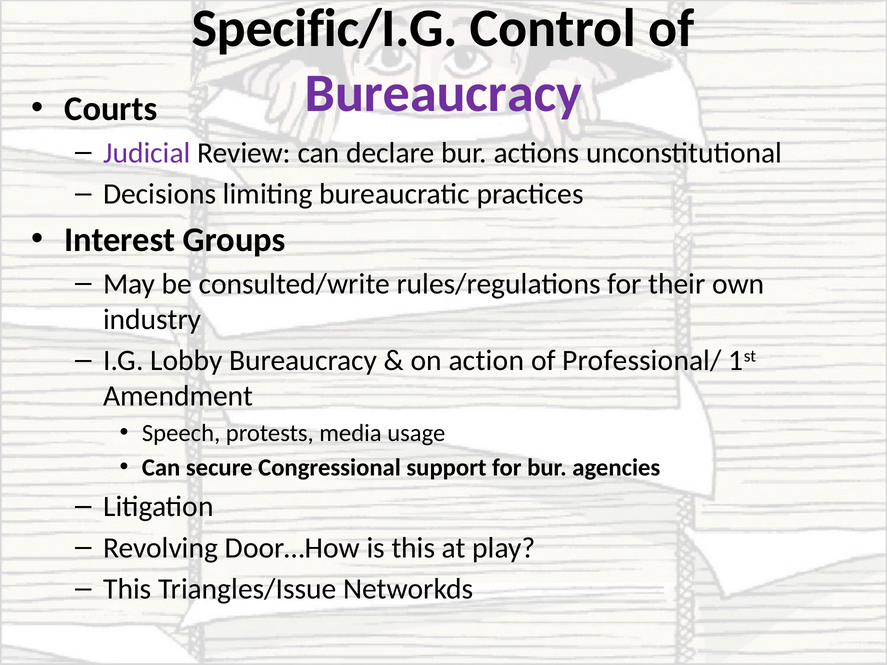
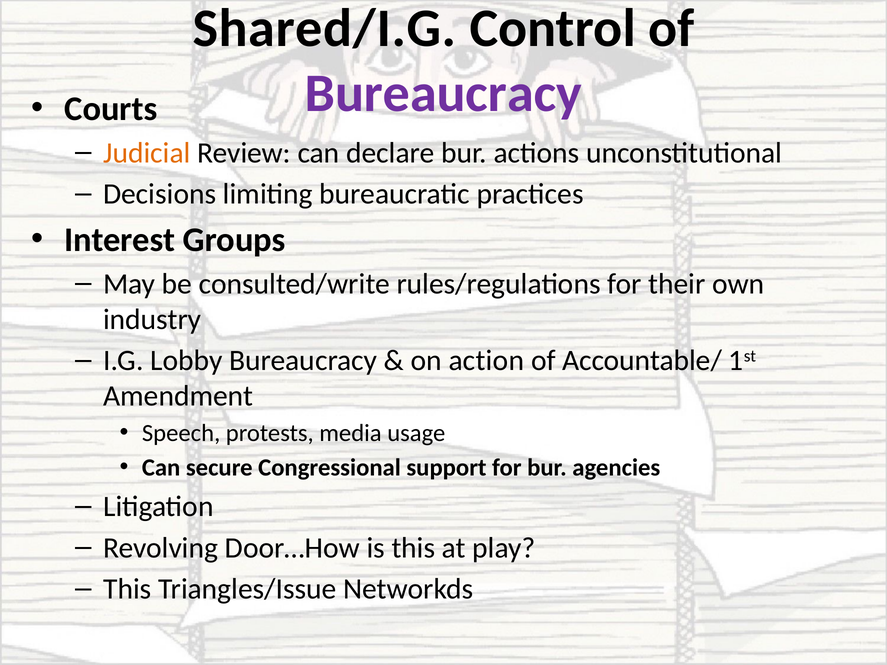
Specific/I.G: Specific/I.G -> Shared/I.G (324, 28)
Judicial colour: purple -> orange (147, 153)
Professional/: Professional/ -> Accountable/ (642, 361)
